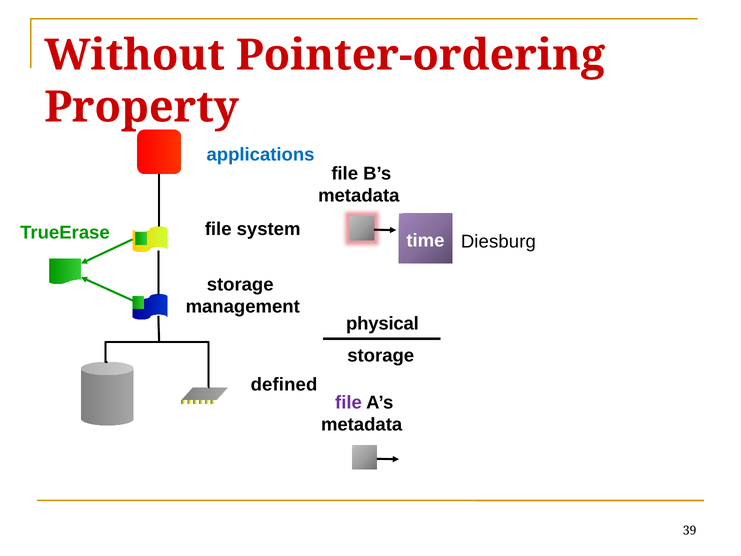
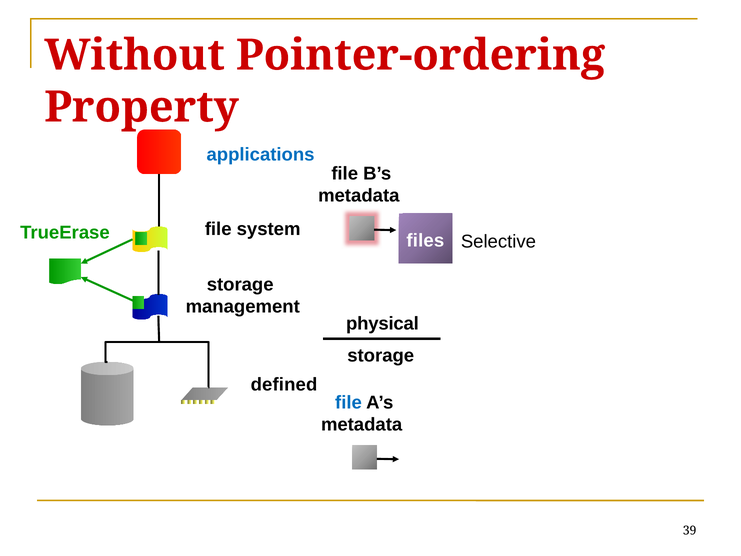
time: time -> files (425, 241)
Diesburg: Diesburg -> Selective (498, 241)
file colour: purple -> blue (348, 402)
